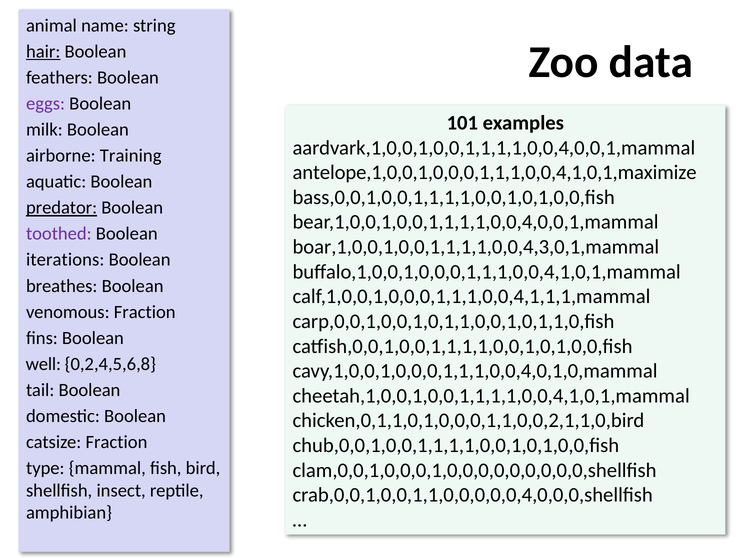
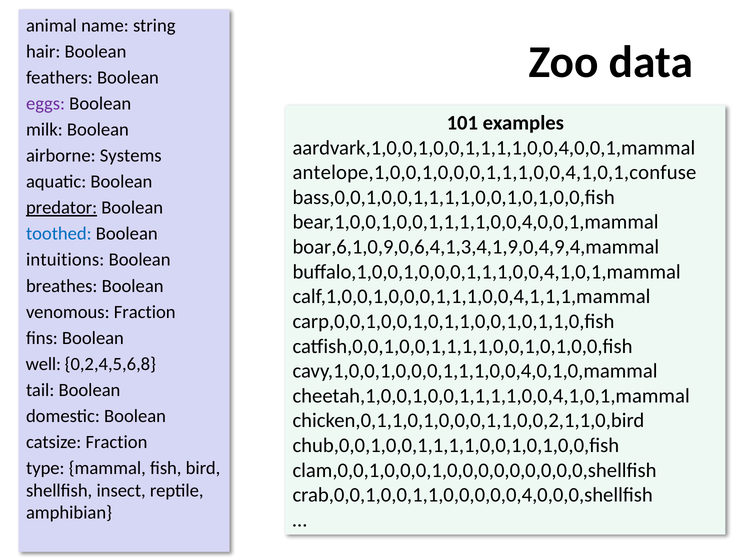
hair underline: present -> none (43, 52)
Training: Training -> Systems (131, 156)
antelope,1,0,0,1,0,0,0,1,1,1,0,0,4,1,0,1,maximize: antelope,1,0,0,1,0,0,0,1,1,1,0,0,4,1,0,1,maximize -> antelope,1,0,0,1,0,0,0,1,1,1,0,0,4,1,0,1,confuse (494, 173)
toothed colour: purple -> blue (59, 234)
boar,1,0,0,1,0,0,1,1,1,1,0,0,4,3,0,1,mammal: boar,1,0,0,1,0,0,1,1,1,1,0,0,4,3,0,1,mammal -> boar,6,1,0,9,0,6,4,1,3,4,1,9,0,4,9,4,mammal (476, 247)
iterations: iterations -> intuitions (65, 260)
